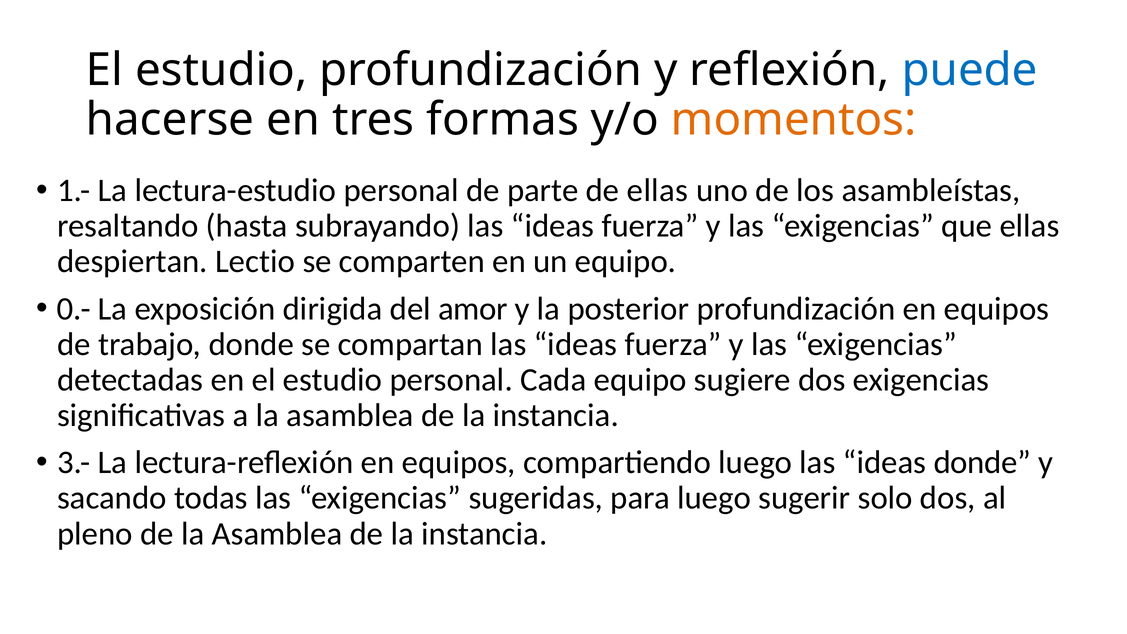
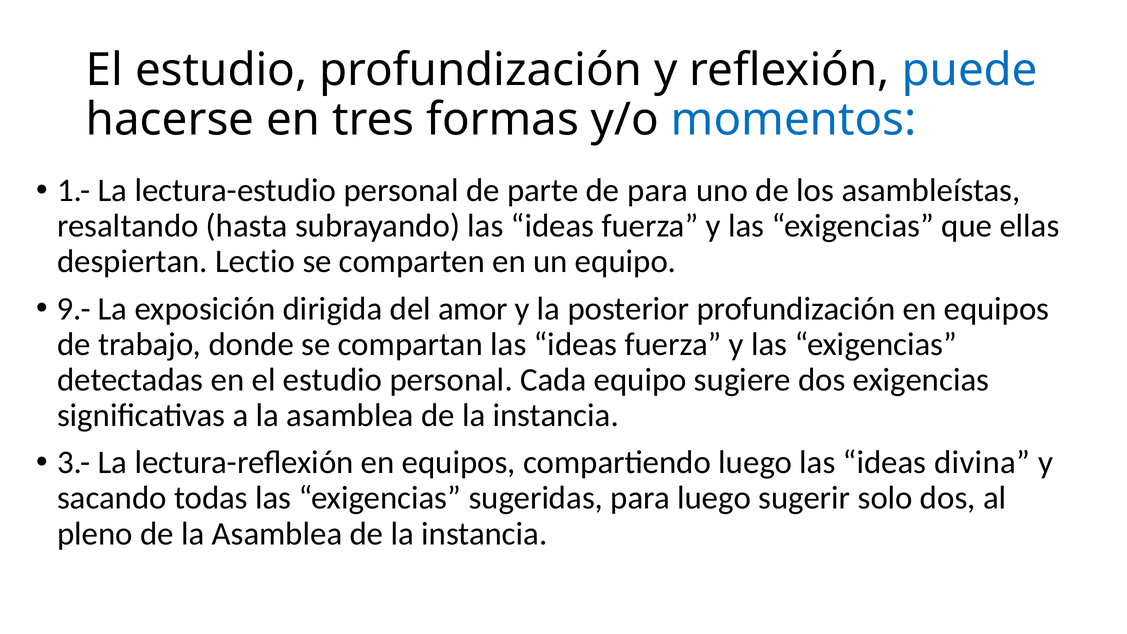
momentos colour: orange -> blue (794, 119)
de ellas: ellas -> para (658, 191)
0.-: 0.- -> 9.- (74, 309)
ideas donde: donde -> divina (982, 463)
